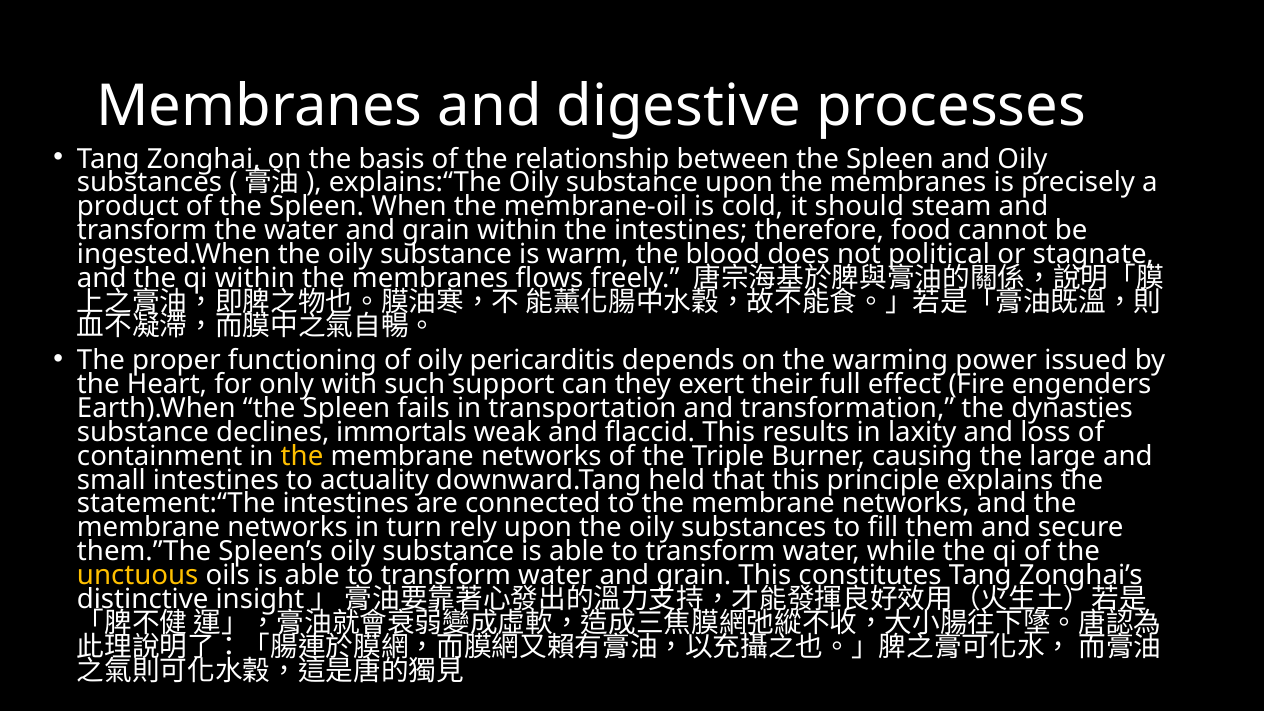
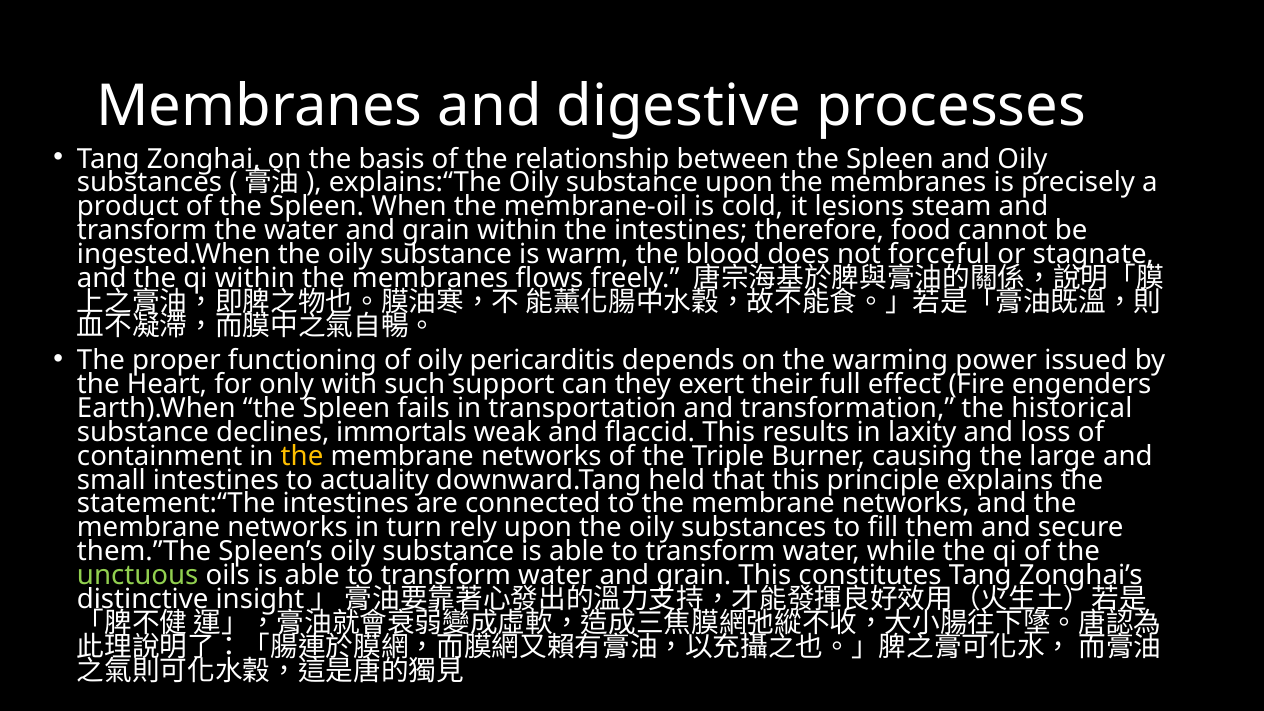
should: should -> lesions (859, 207)
political: political -> forceful (939, 254)
dynasties: dynasties -> historical (1072, 408)
unctuous colour: yellow -> light green (138, 575)
